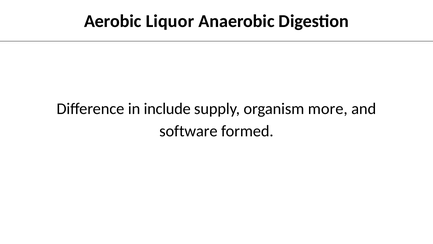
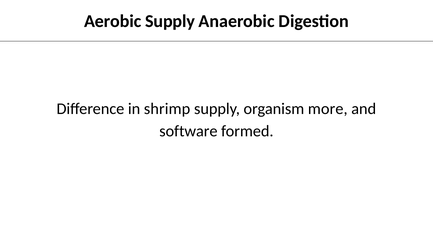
Aerobic Liquor: Liquor -> Supply (170, 21)
include: include -> shrimp (167, 109)
